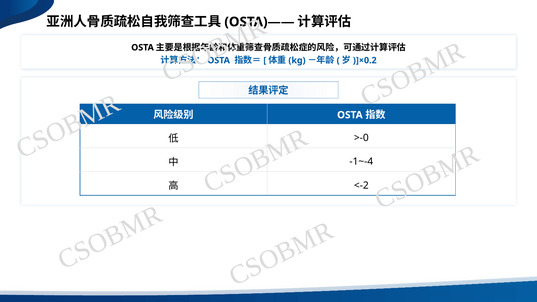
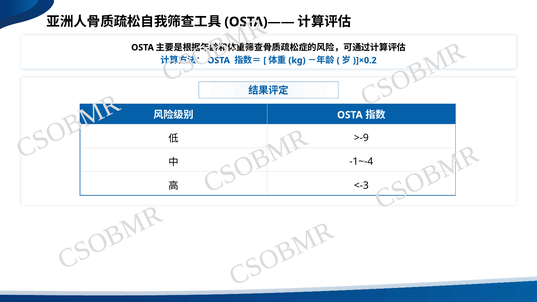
>-0: >-0 -> >-9 (361, 138)
<-2: <-2 -> <-3 (361, 185)
